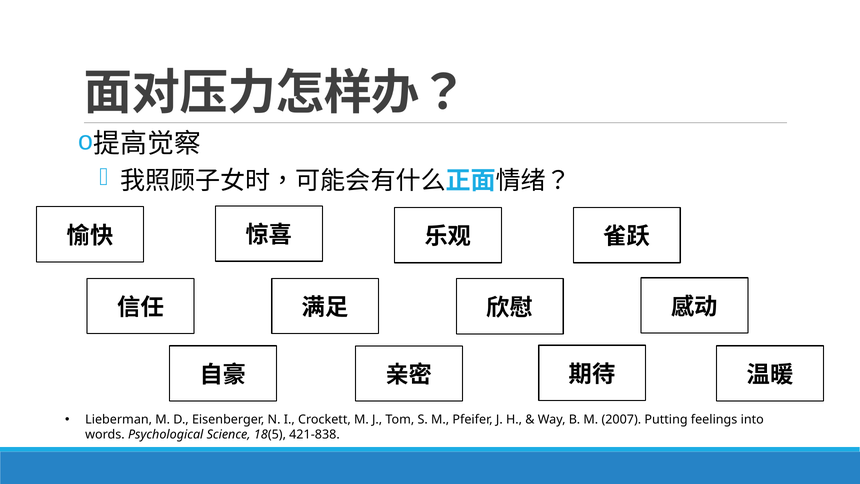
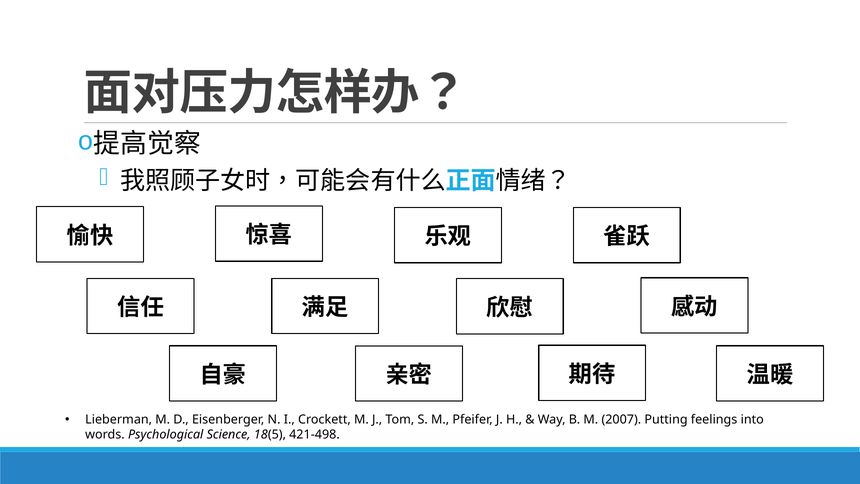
421-838: 421-838 -> 421-498 (314, 435)
